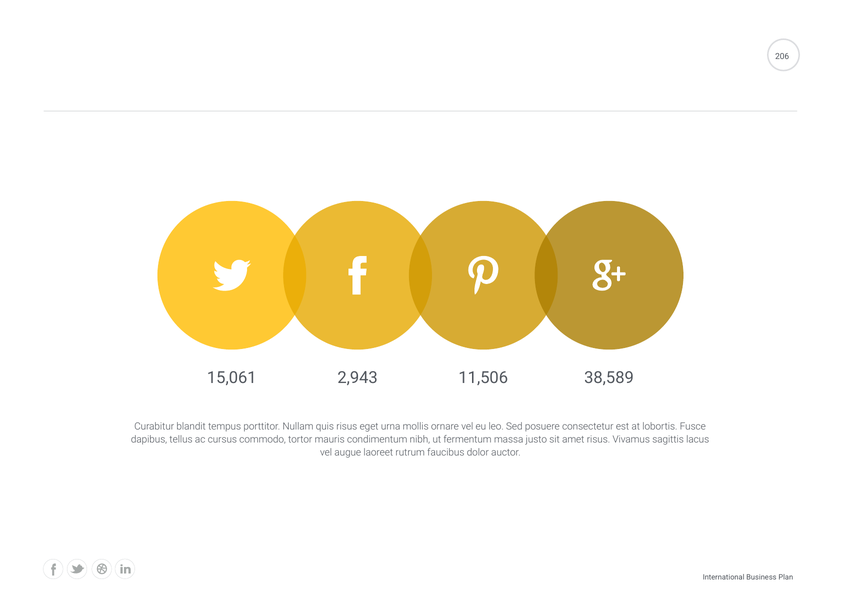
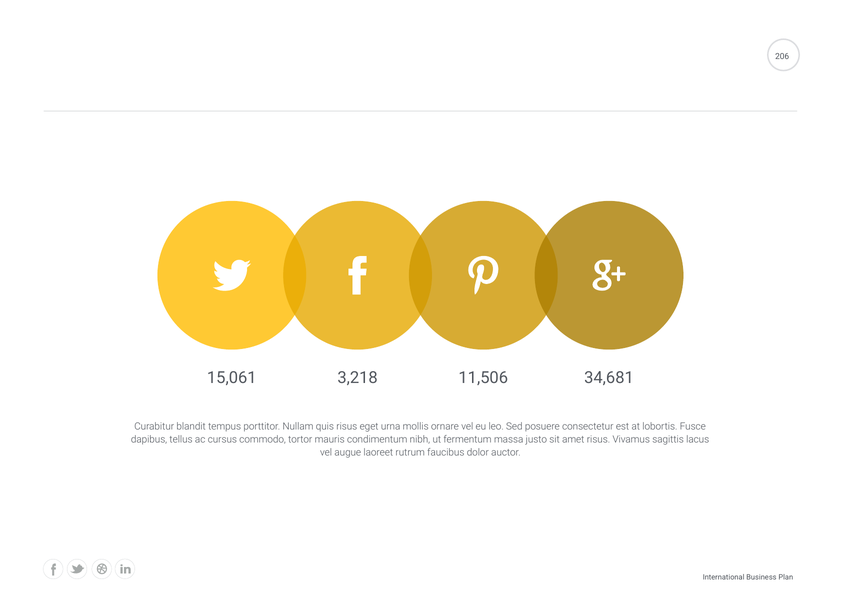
2,943: 2,943 -> 3,218 (358, 378)
38,589: 38,589 -> 34,681 (609, 378)
